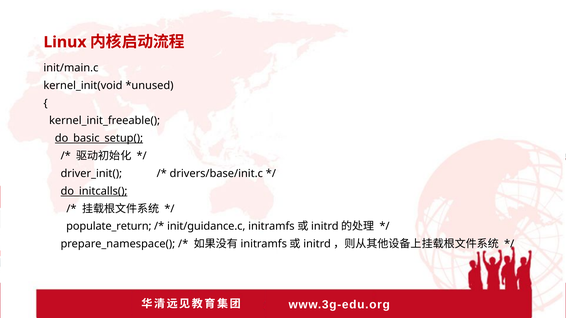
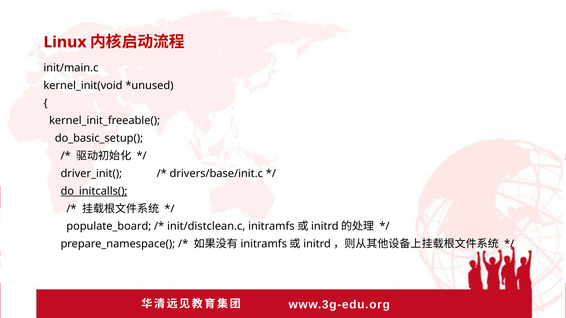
do_basic_setup( underline: present -> none (99, 138)
populate_return: populate_return -> populate_board (109, 227)
init/guidance.c: init/guidance.c -> init/distclean.c (206, 227)
